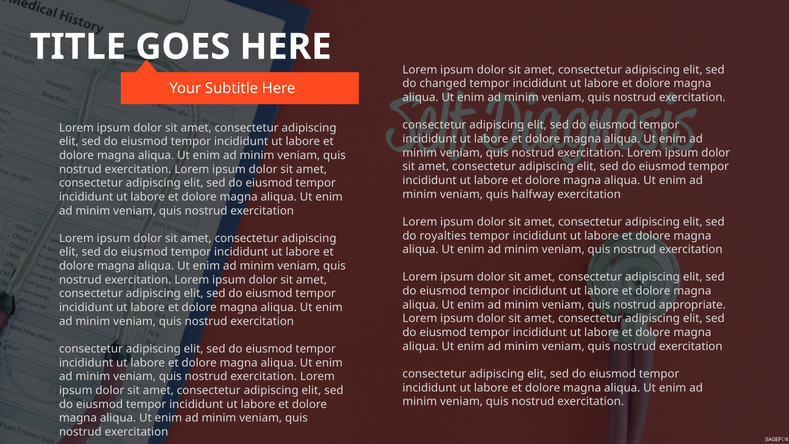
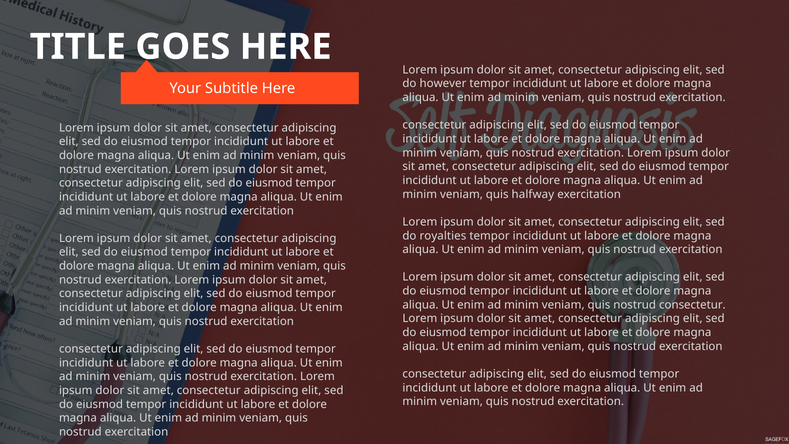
changed: changed -> however (443, 84)
nostrud appropriate: appropriate -> consectetur (692, 305)
